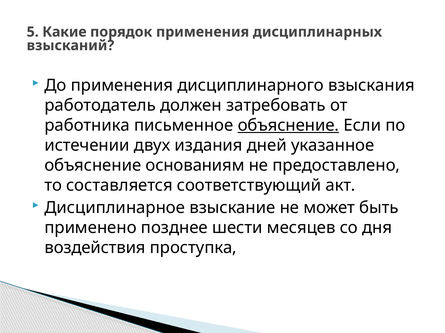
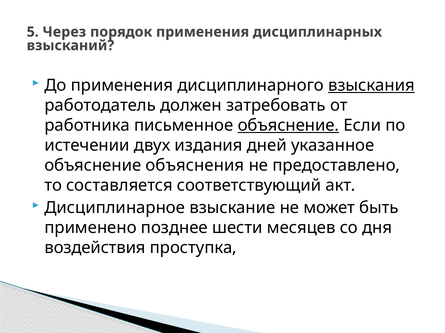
Какие: Какие -> Через (64, 32)
взыскания underline: none -> present (371, 85)
основаниям: основаниям -> объяснения (195, 166)
